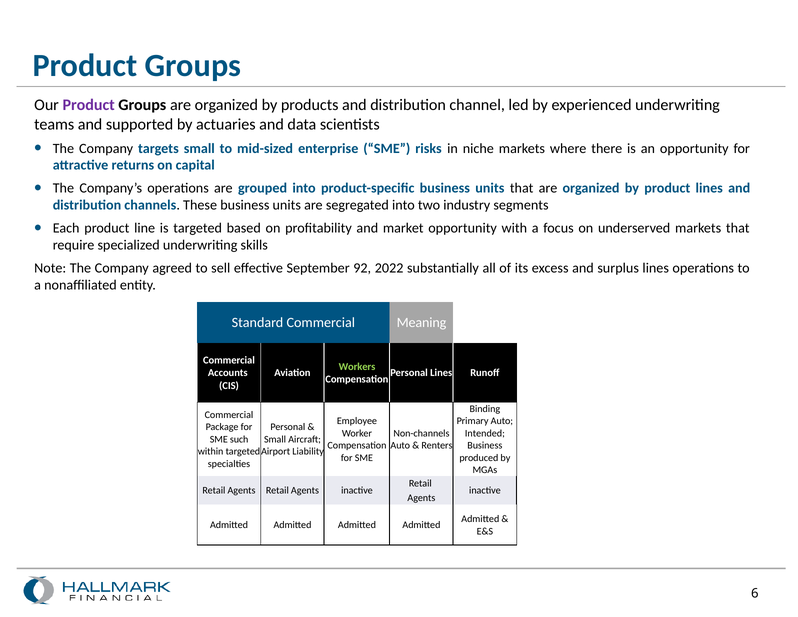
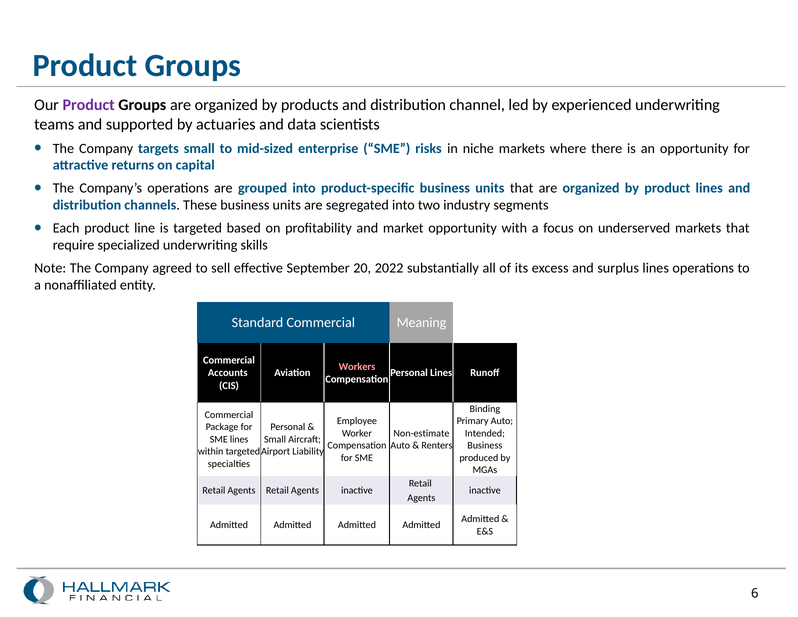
92: 92 -> 20 (362, 268)
Workers colour: light green -> pink (357, 366)
Non-channels: Non-channels -> Non-estimate (421, 433)
SME such: such -> lines (239, 439)
